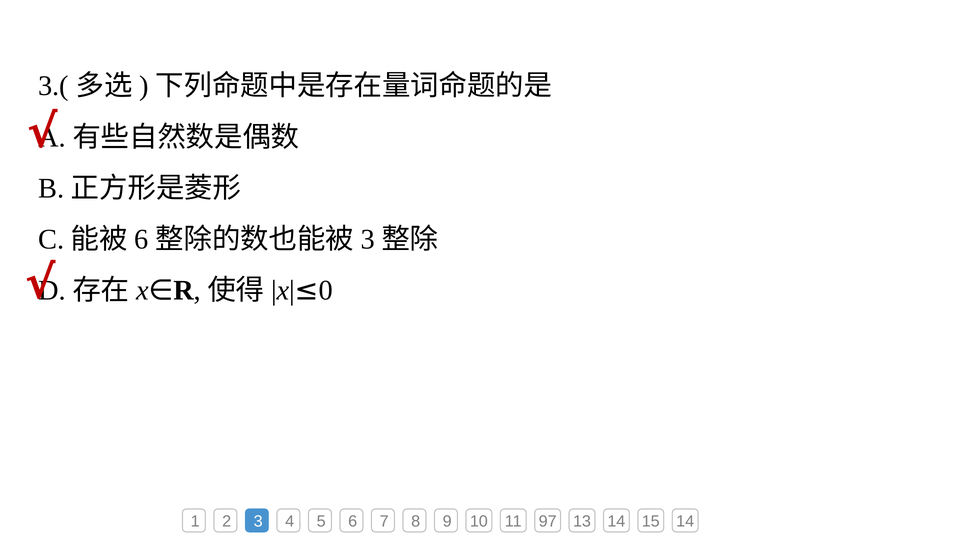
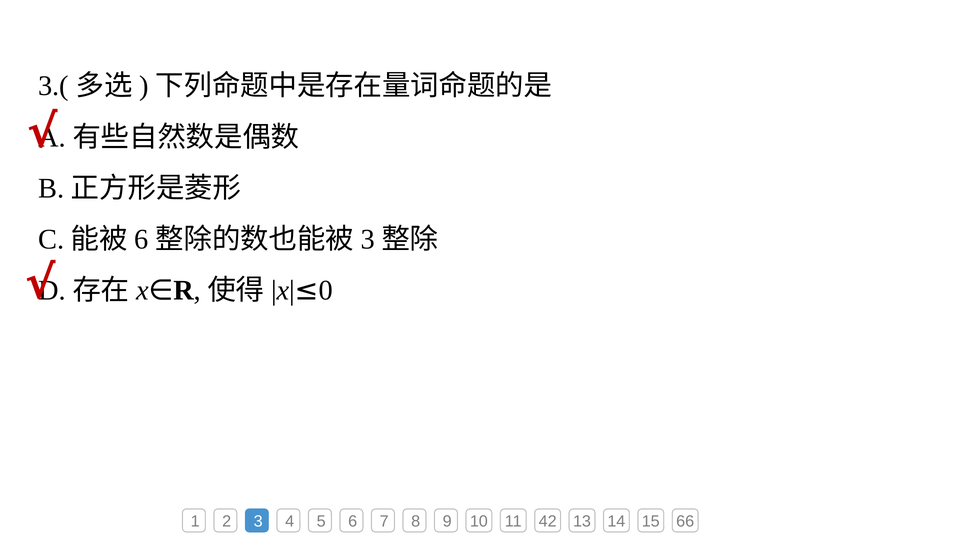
97: 97 -> 42 (548, 522)
15 14: 14 -> 66 (685, 522)
